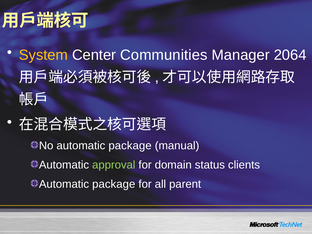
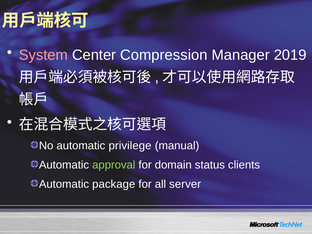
System colour: yellow -> pink (43, 55)
Communities: Communities -> Compression (164, 55)
2064: 2064 -> 2019 (290, 55)
No automatic package: package -> privilege (130, 146)
parent: parent -> server (185, 184)
